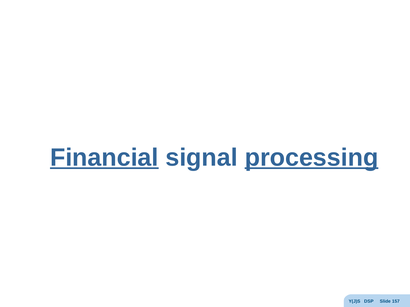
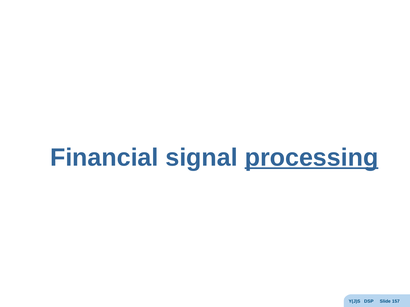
Financial underline: present -> none (104, 158)
